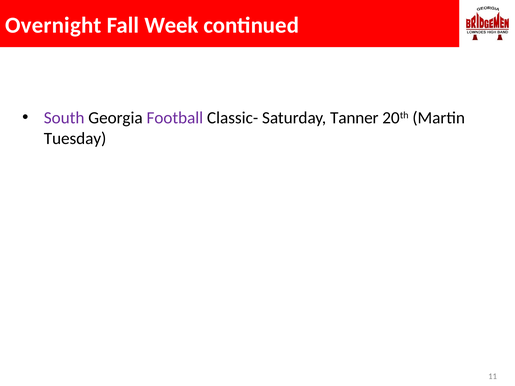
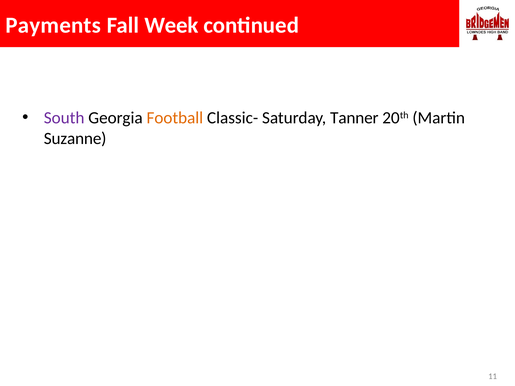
Overnight: Overnight -> Payments (53, 25)
Football colour: purple -> orange (175, 118)
Tuesday: Tuesday -> Suzanne (75, 139)
